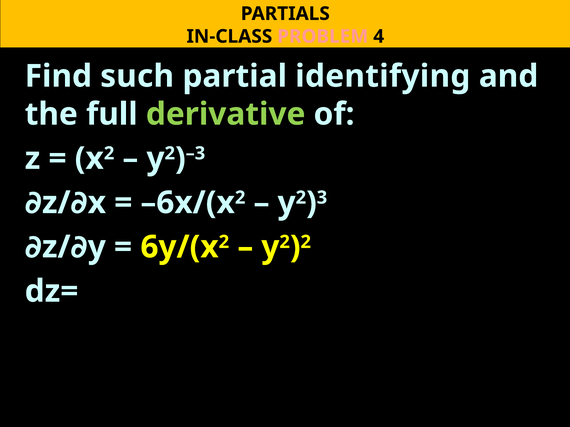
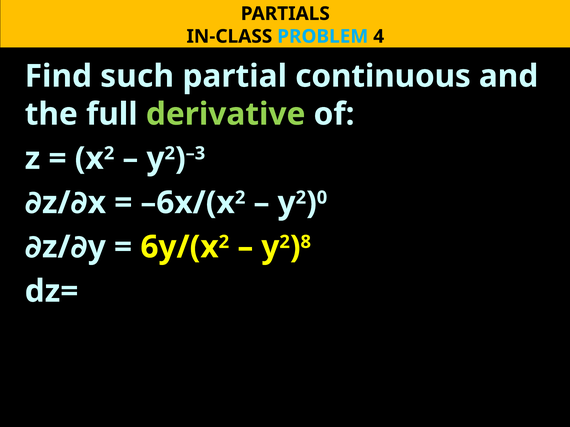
PROBLEM colour: pink -> light blue (323, 36)
identifying: identifying -> continuous (383, 76)
3: 3 -> 0 (322, 198)
2: 2 -> 8 (306, 242)
